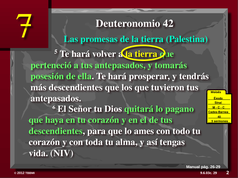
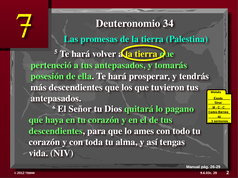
42: 42 -> 34 (168, 24)
